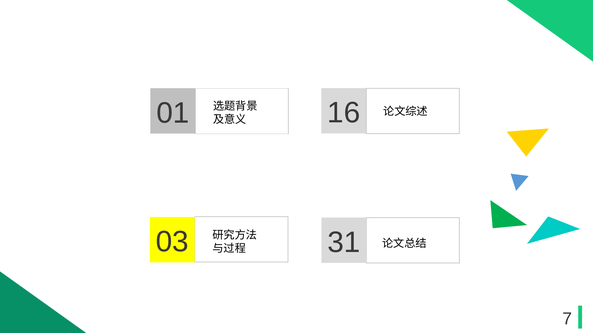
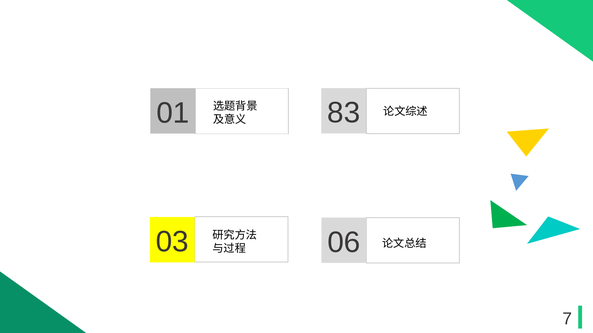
16: 16 -> 83 (344, 113)
31: 31 -> 06 (344, 243)
